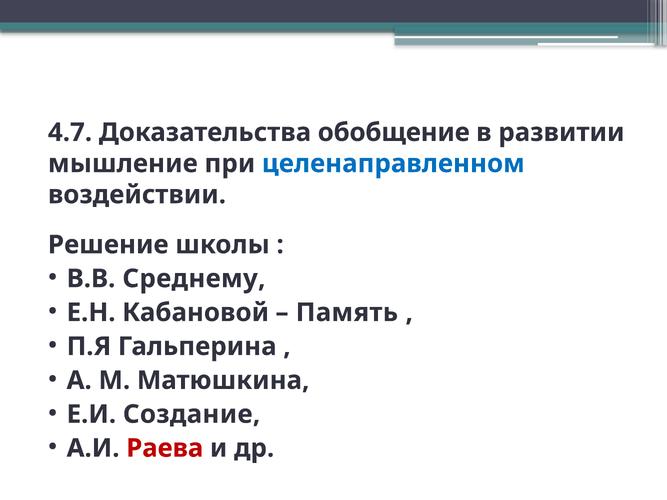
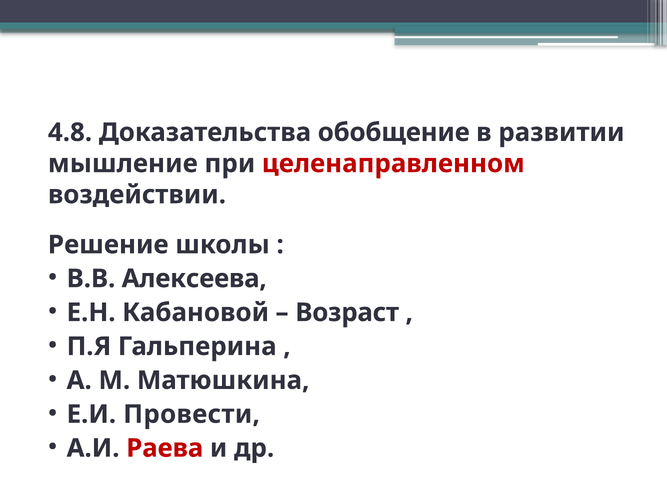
4.7: 4.7 -> 4.8 (70, 133)
целенаправленном colour: blue -> red (393, 164)
Среднему: Среднему -> Алексеева (194, 279)
Память: Память -> Возраст (347, 313)
Создание: Создание -> Провести (192, 414)
